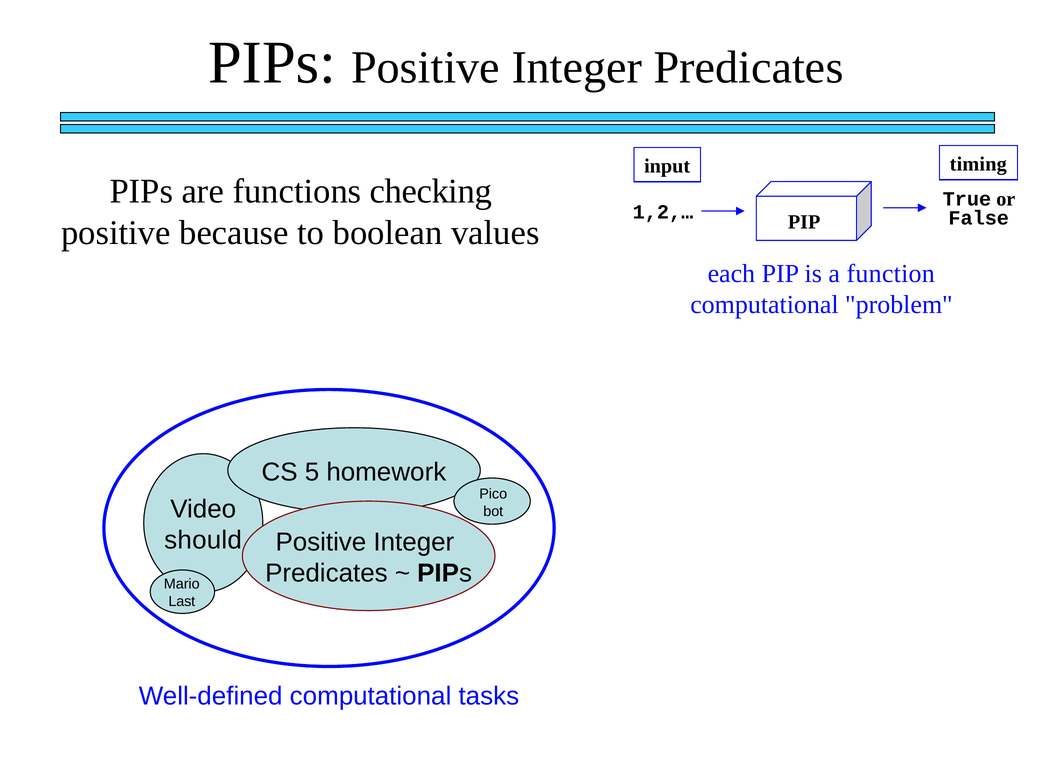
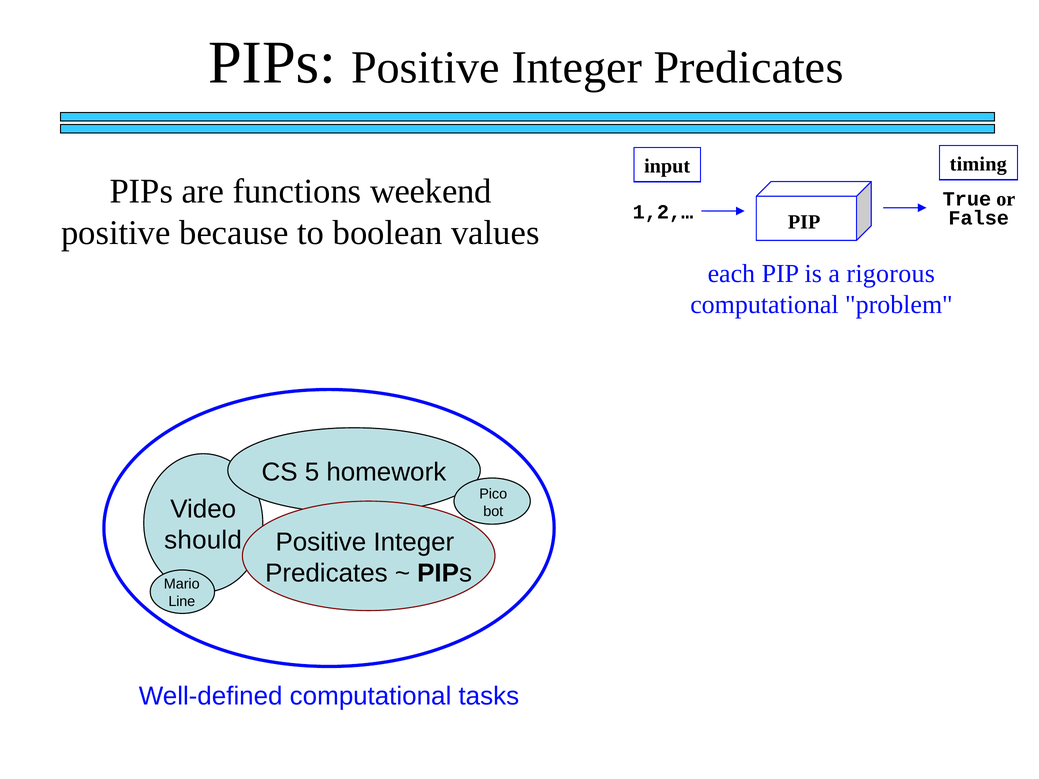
checking: checking -> weekend (431, 191)
function: function -> rigorous (891, 274)
Last: Last -> Line (182, 602)
